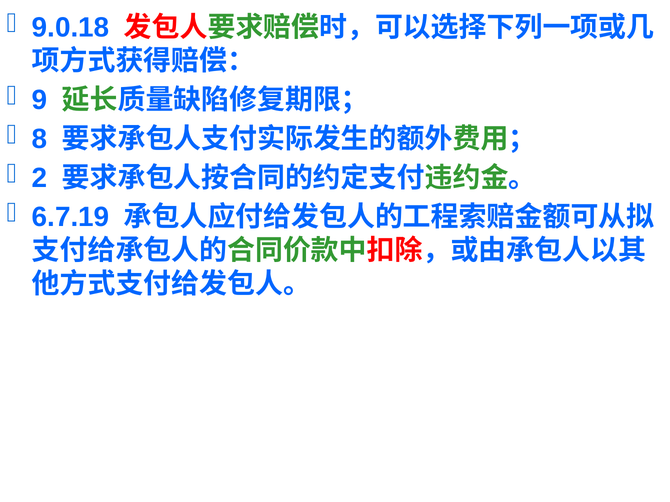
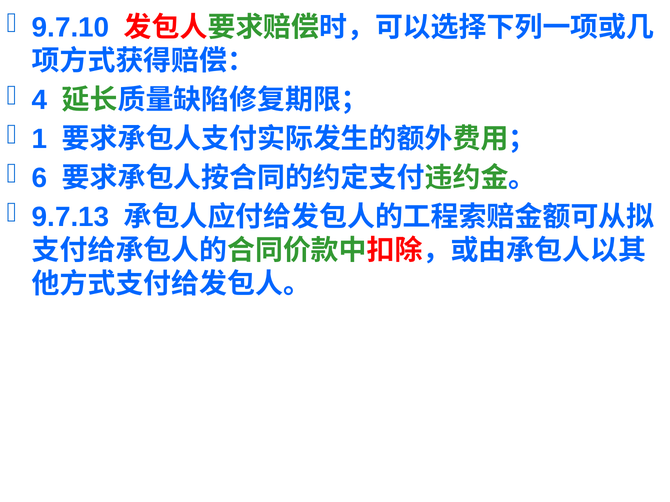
9.0.18: 9.0.18 -> 9.7.10 (71, 28)
9: 9 -> 4 (40, 100)
8: 8 -> 1 (40, 139)
2: 2 -> 6 (40, 178)
6.7.19: 6.7.19 -> 9.7.13 (71, 218)
